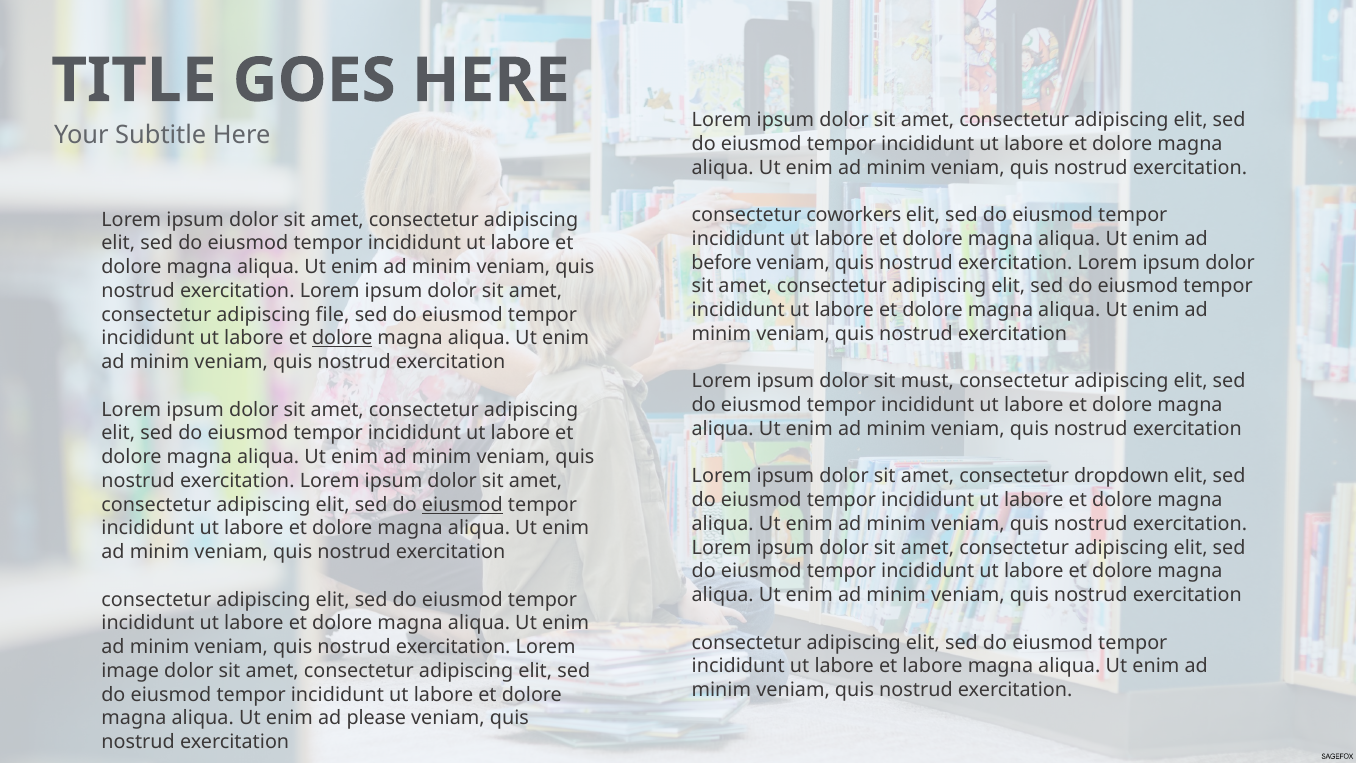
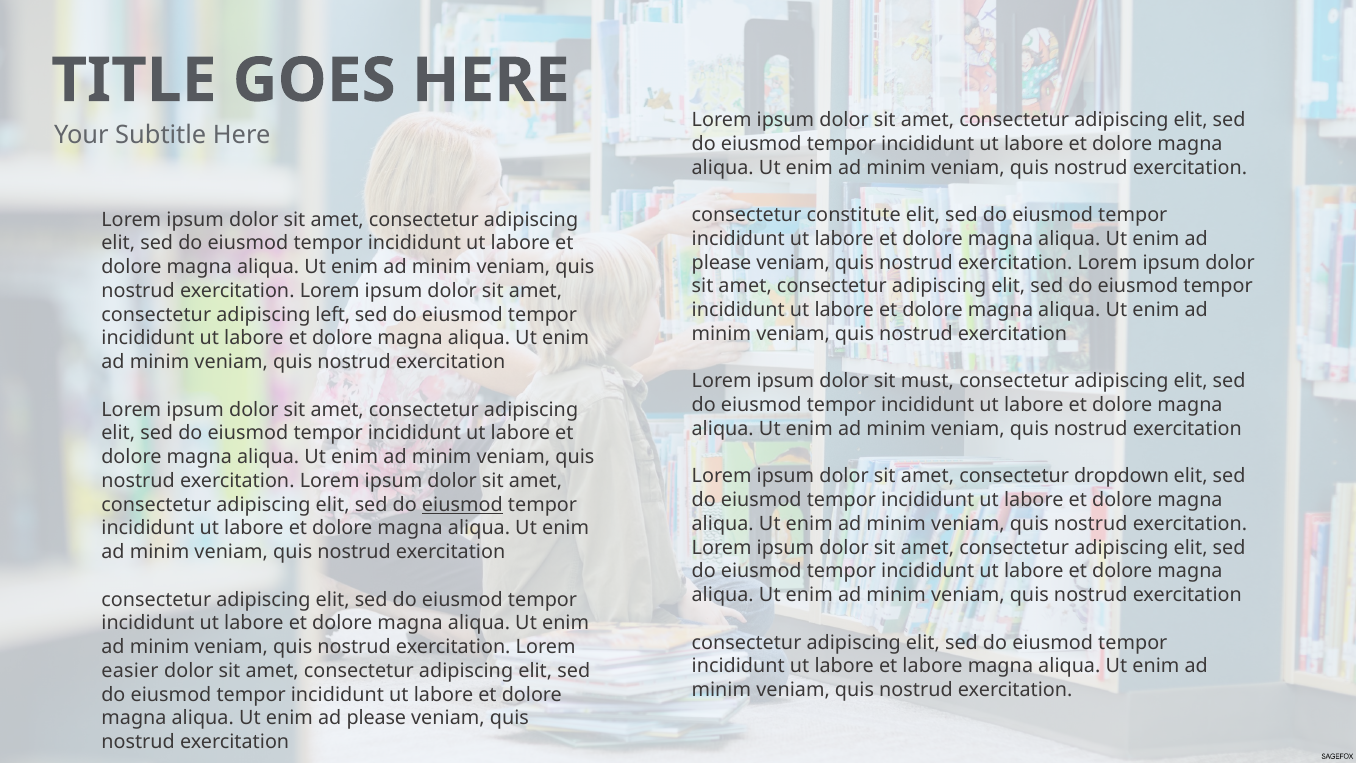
coworkers: coworkers -> constitute (854, 215)
before: before -> please (722, 262)
file: file -> left (333, 315)
dolore underline: present -> none (342, 338)
image: image -> easier (130, 671)
